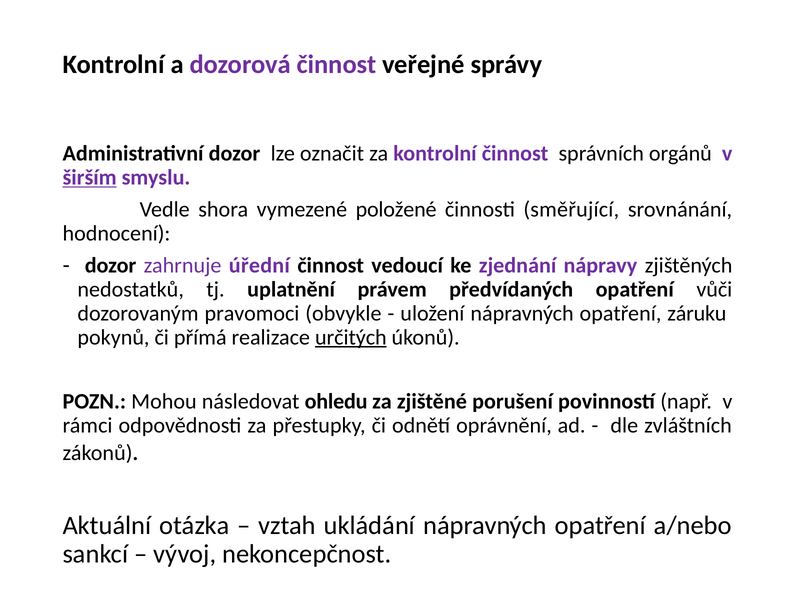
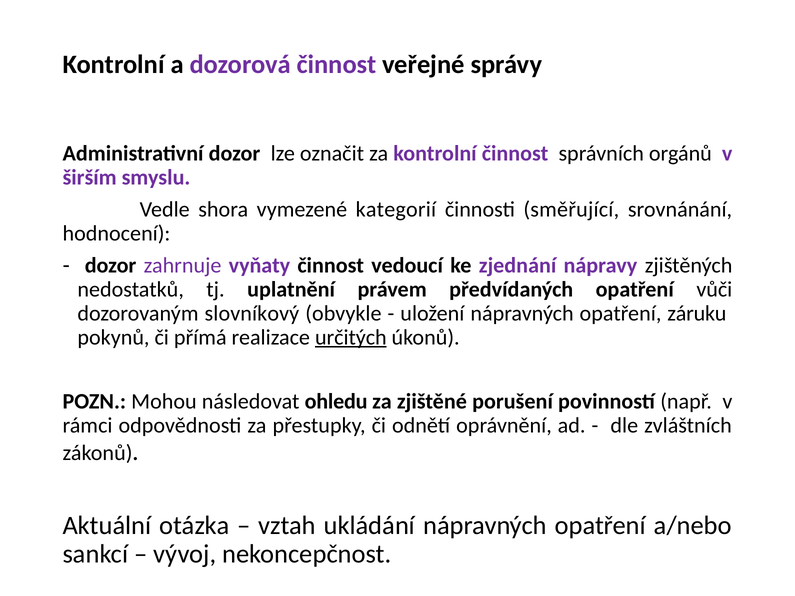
širším underline: present -> none (90, 178)
položené: položené -> kategorií (396, 210)
úřední: úřední -> vyňaty (259, 266)
pravomoci: pravomoci -> slovníkový (252, 314)
